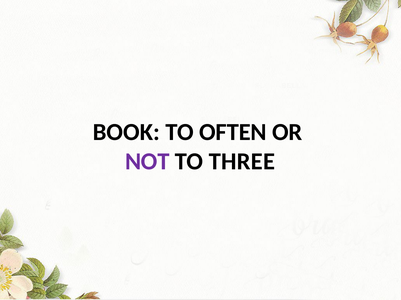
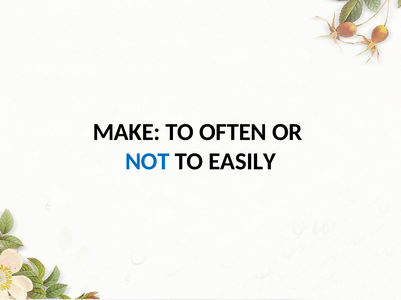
BOOK: BOOK -> MAKE (127, 132)
NOT colour: purple -> blue (147, 162)
THREE: THREE -> EASILY (242, 162)
